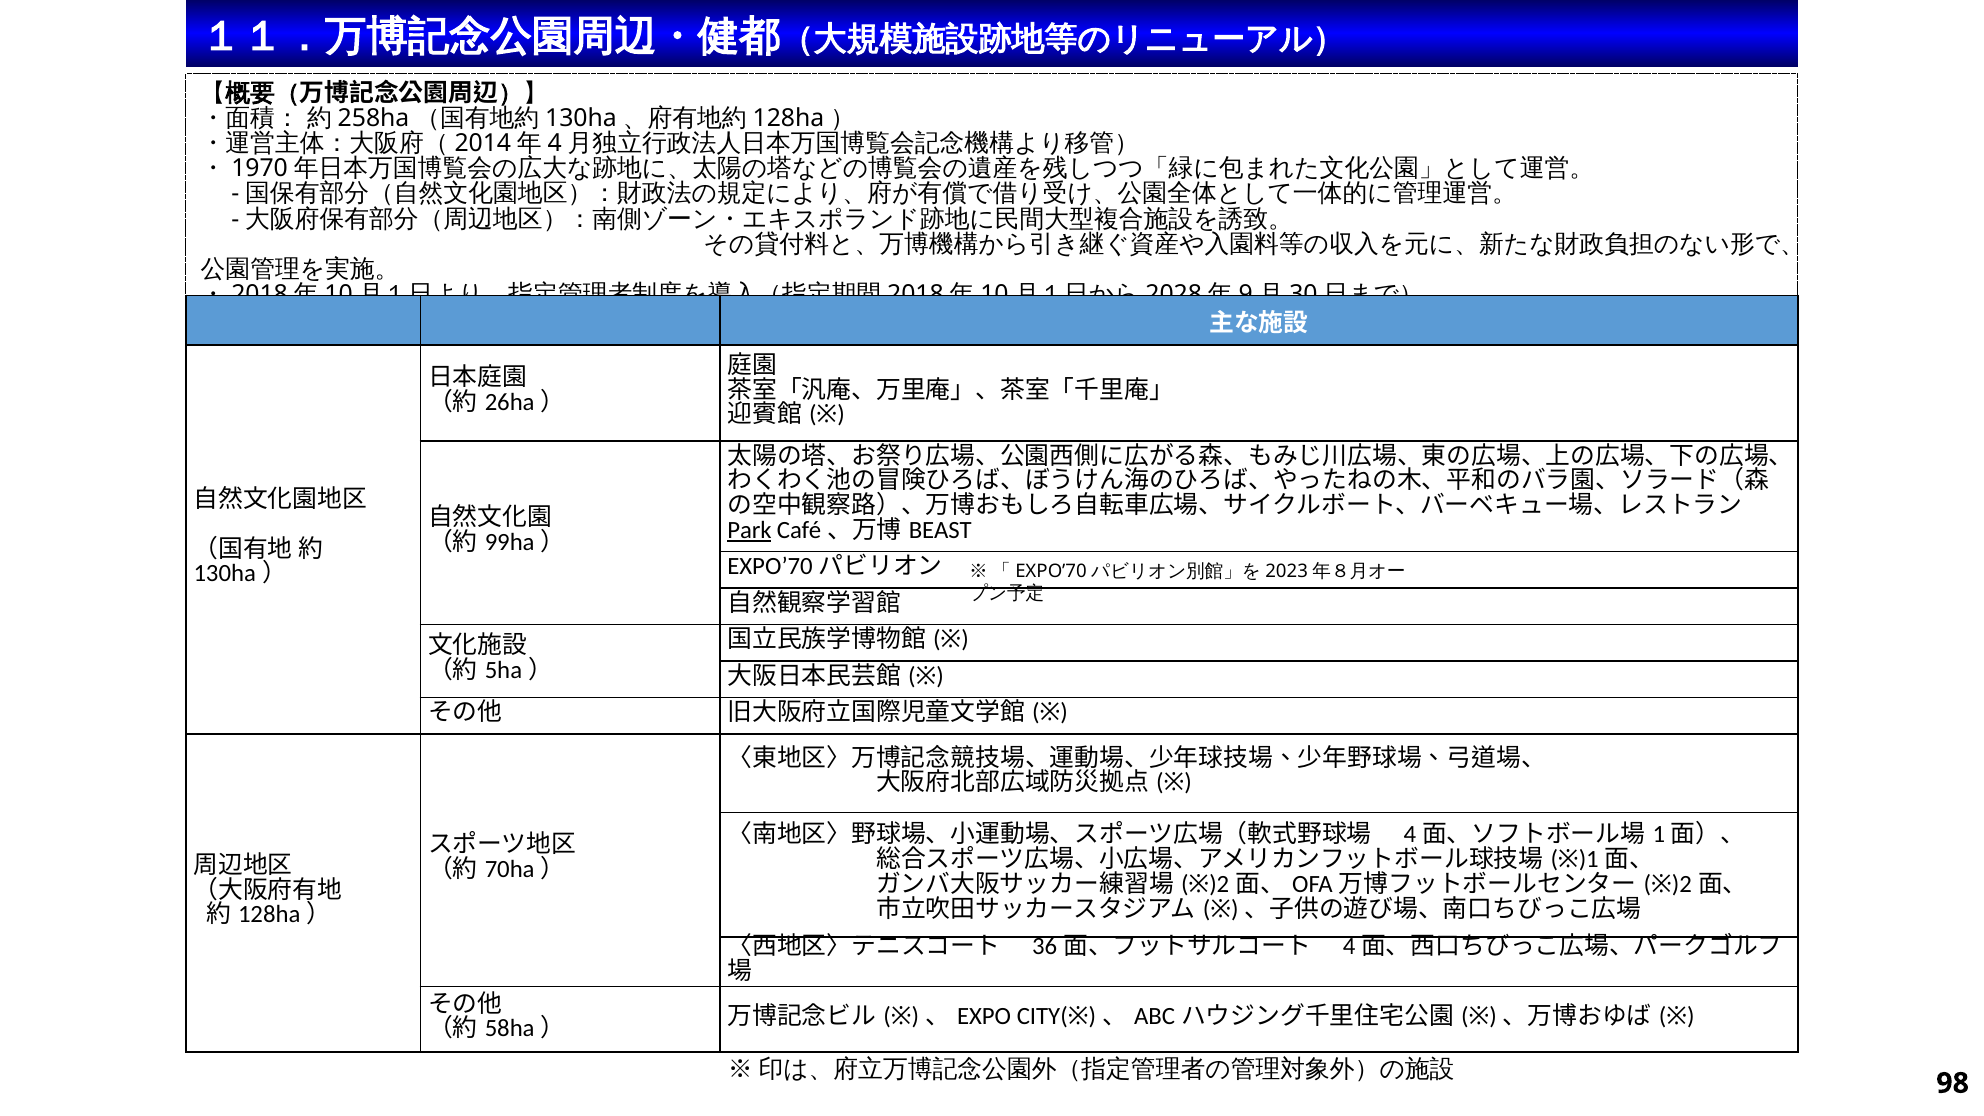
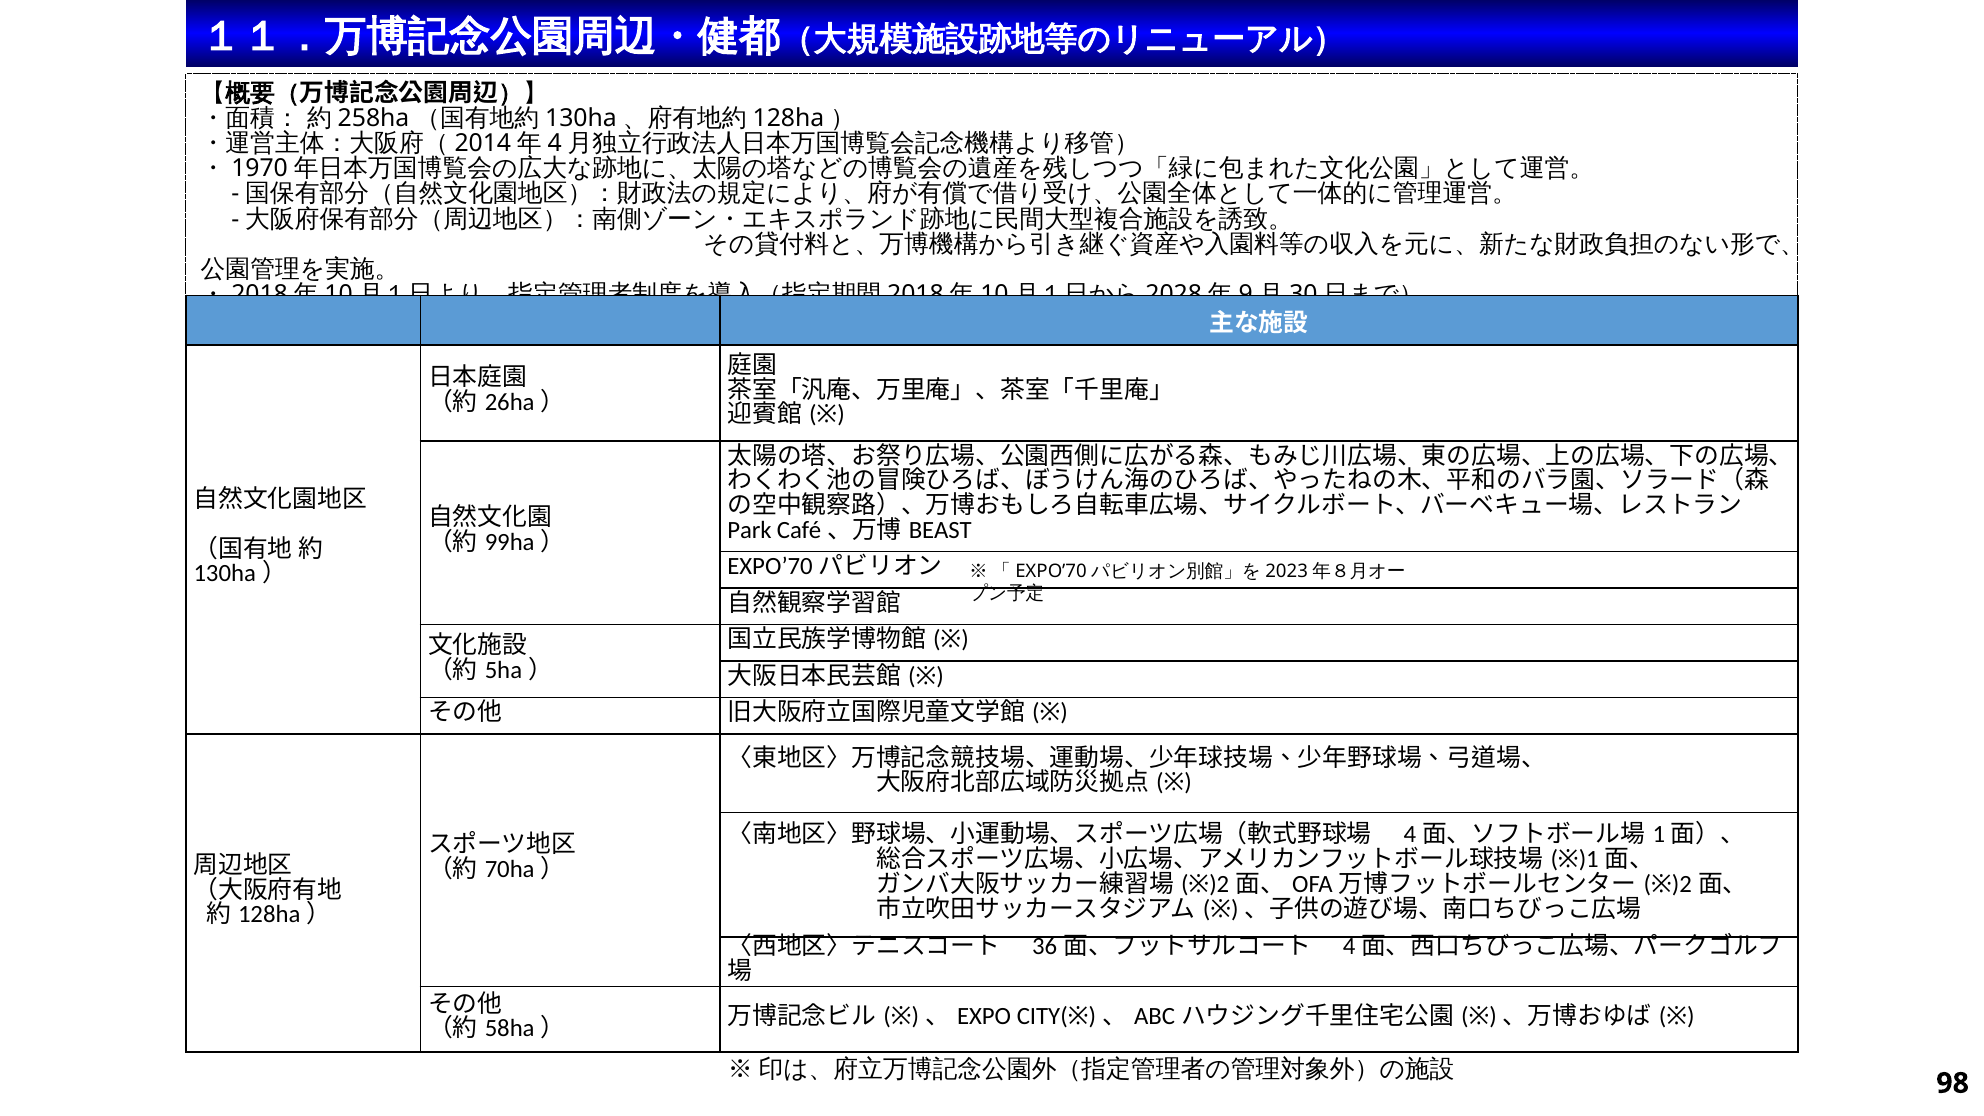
Park underline: present -> none (750, 530)
